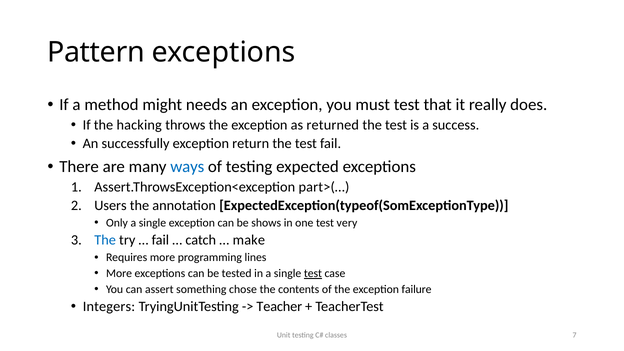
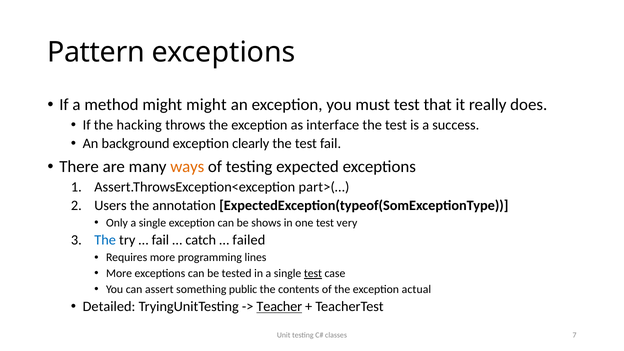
might needs: needs -> might (206, 105)
returned: returned -> interface (333, 125)
successfully: successfully -> background (136, 144)
return: return -> clearly (251, 144)
ways colour: blue -> orange (187, 167)
make: make -> failed (249, 240)
chose: chose -> public (243, 289)
failure: failure -> actual (416, 289)
Integers: Integers -> Detailed (109, 307)
Teacher underline: none -> present (279, 307)
